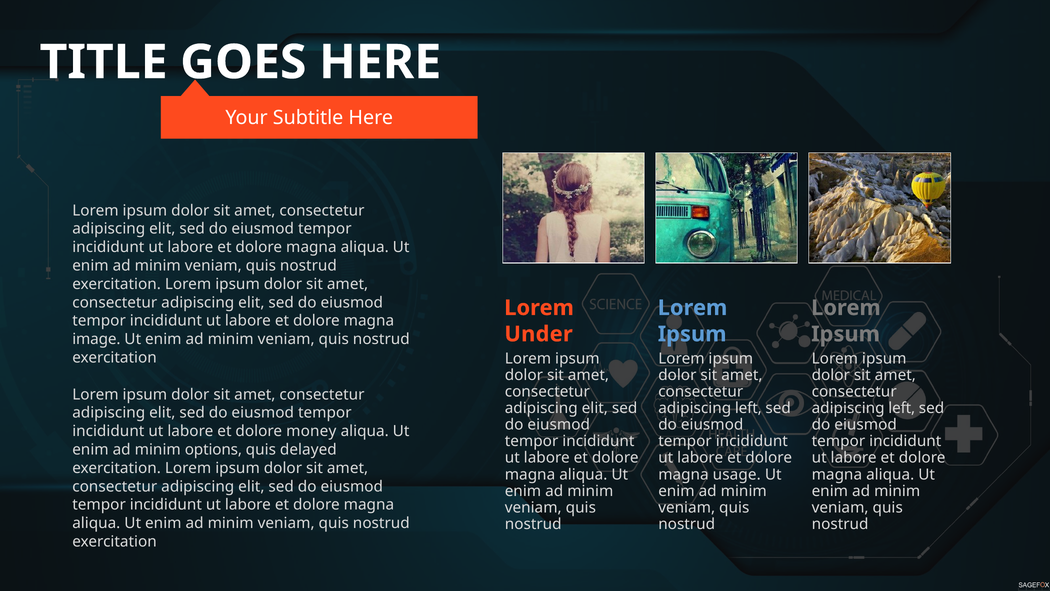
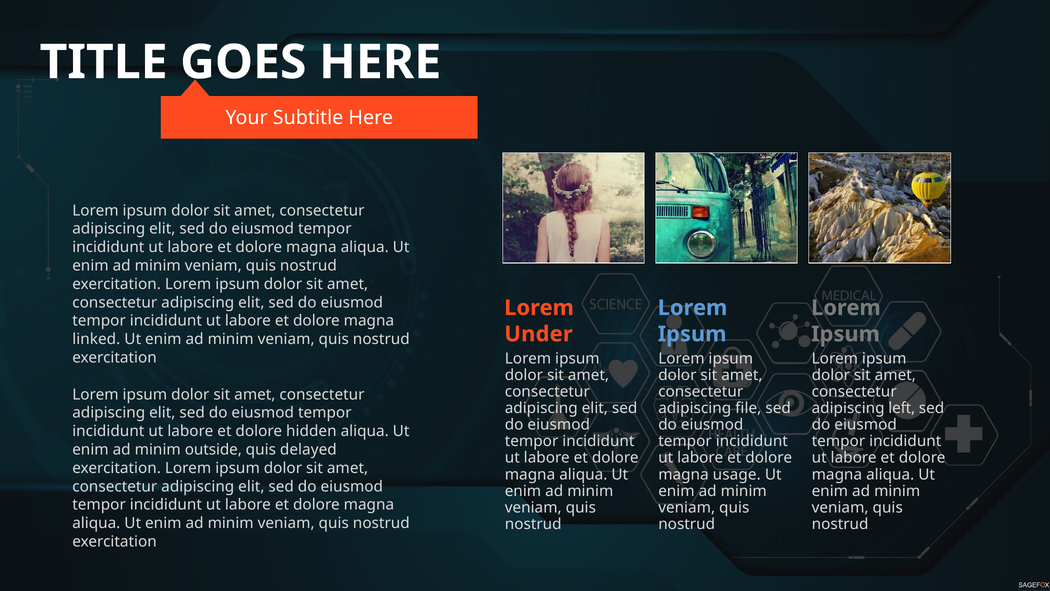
image: image -> linked (96, 339)
left: left -> file (748, 408)
money: money -> hidden (311, 431)
options: options -> outside (213, 449)
